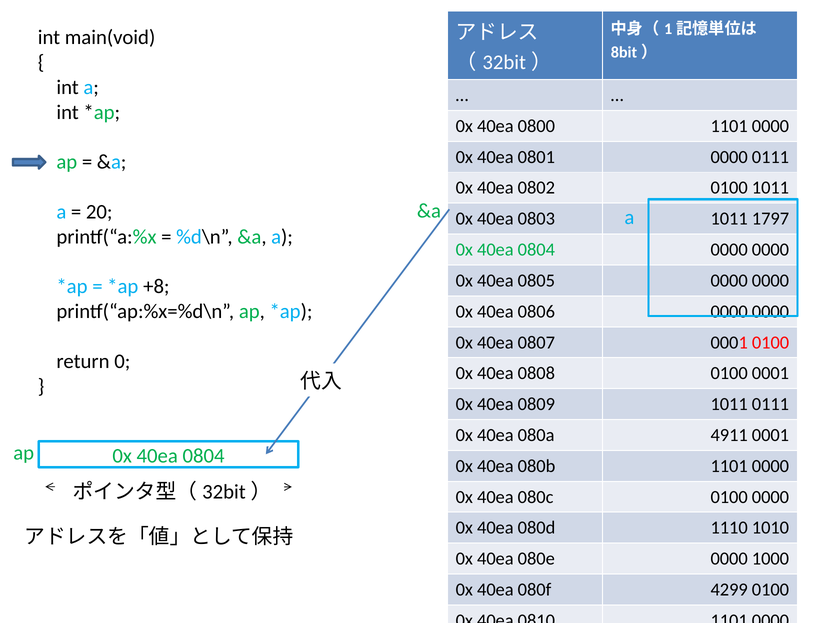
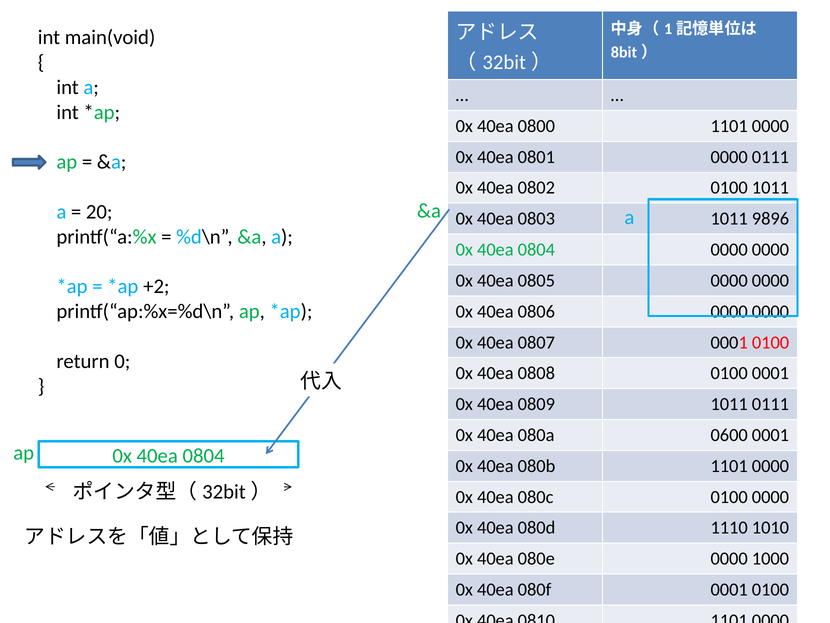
1797: 1797 -> 9896 (770, 219)
+8: +8 -> +2 (156, 286)
4911: 4911 -> 0600 (729, 435)
080f 4299: 4299 -> 0001 (729, 589)
